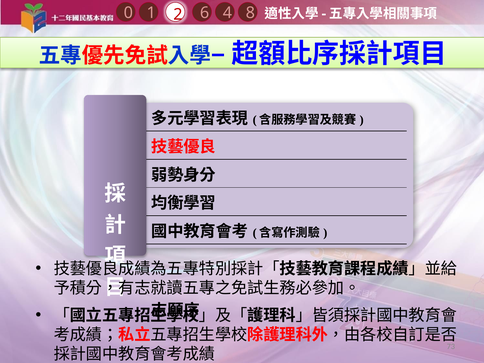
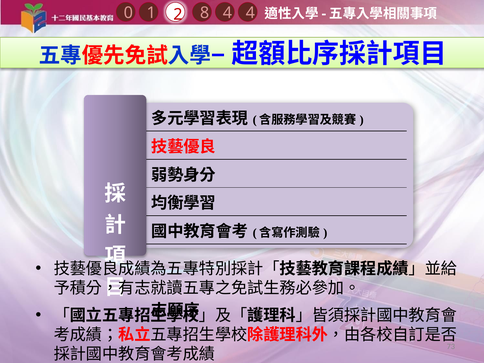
4 8: 8 -> 4 (250, 13)
6: 6 -> 8 (205, 13)
